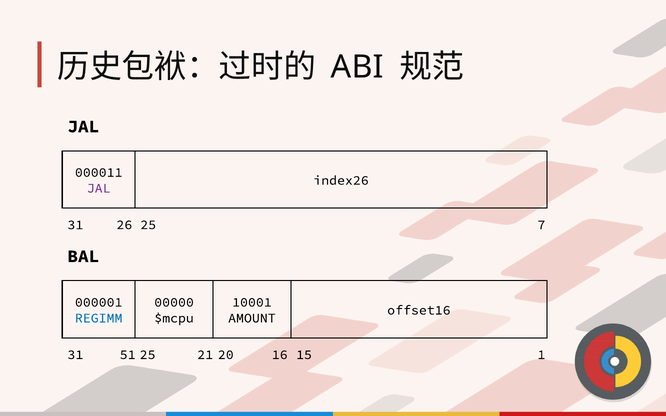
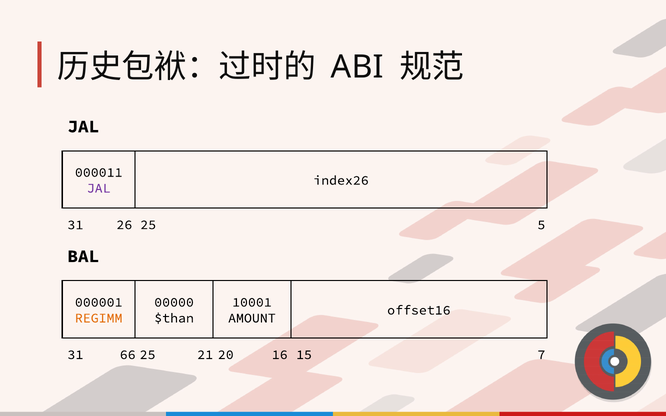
7: 7 -> 5 (541, 225)
REGIMM colour: blue -> orange (99, 318)
$mcpu: $mcpu -> $than (174, 318)
51: 51 -> 66 (128, 355)
1: 1 -> 7 (541, 355)
